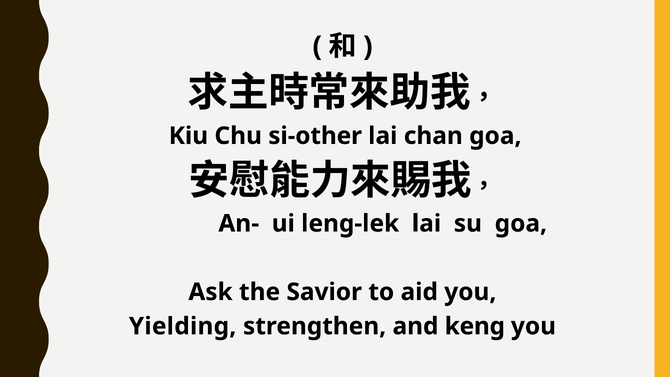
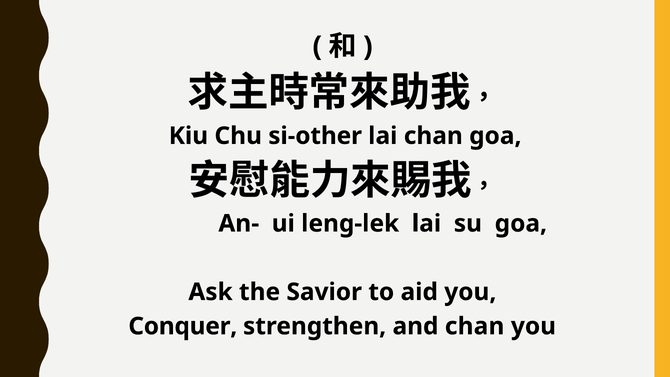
Yielding: Yielding -> Conquer (183, 326)
and keng: keng -> chan (475, 326)
